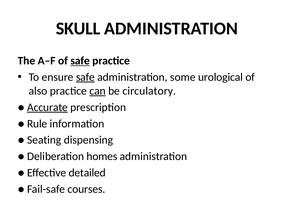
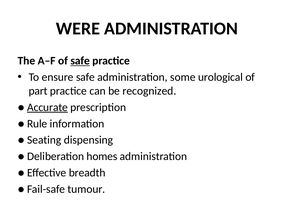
SKULL: SKULL -> WERE (78, 28)
safe underline: present -> none (85, 77)
also: also -> part (38, 91)
can underline: present -> none (98, 91)
circulatory: circulatory -> recognized (149, 91)
detailed: detailed -> breadth (87, 172)
courses: courses -> tumour (86, 189)
